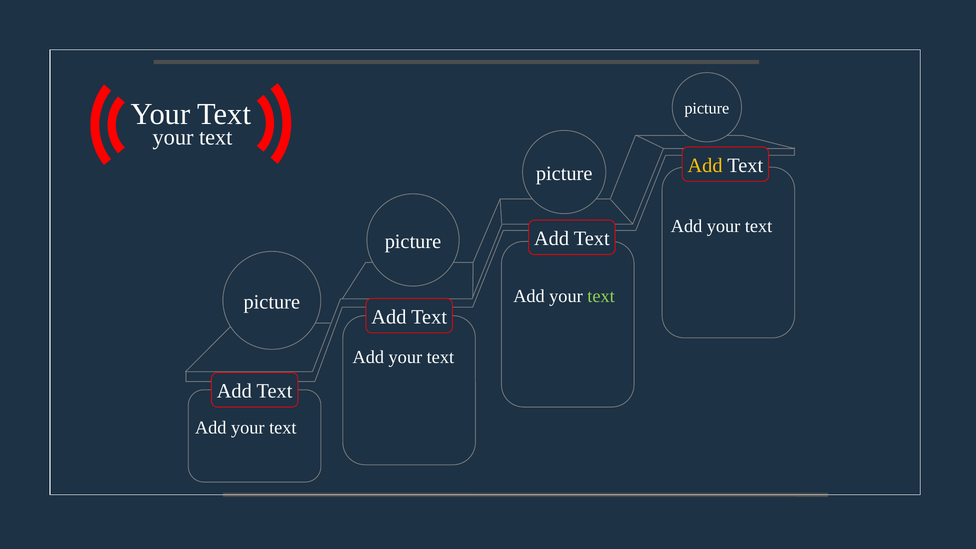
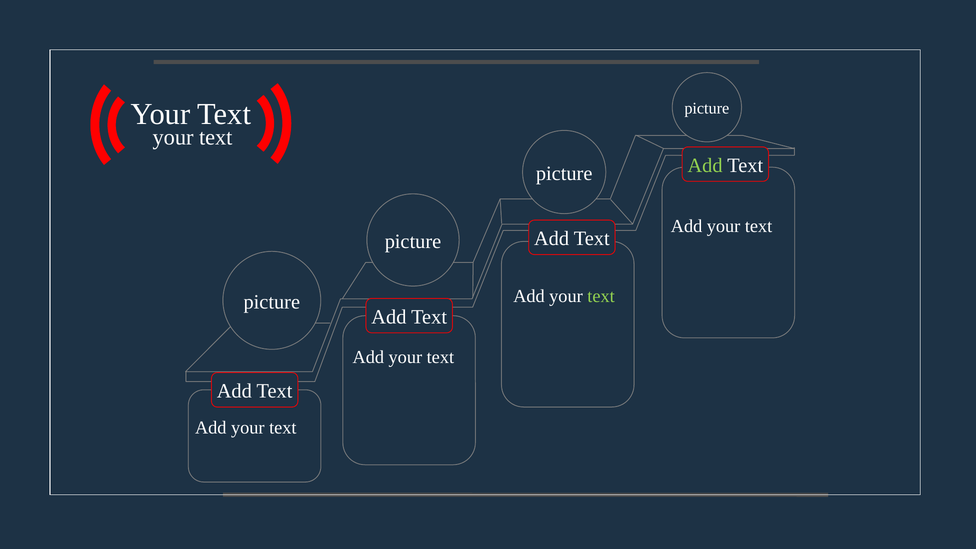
Add colour: yellow -> light green (705, 166)
